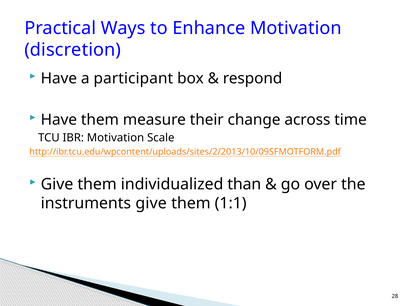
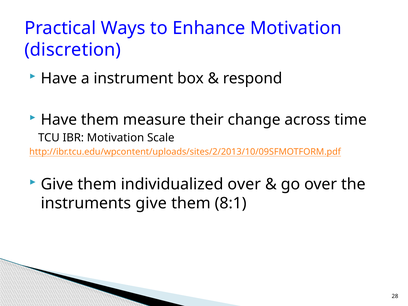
participant: participant -> instrument (133, 78)
individualized than: than -> over (244, 184)
1:1: 1:1 -> 8:1 (231, 203)
